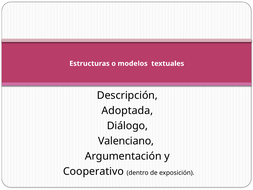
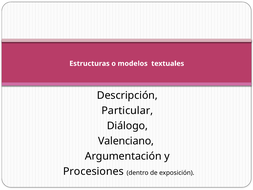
Adoptada: Adoptada -> Particular (127, 110)
Cooperativo: Cooperativo -> Procesiones (93, 171)
